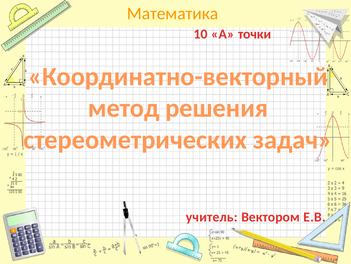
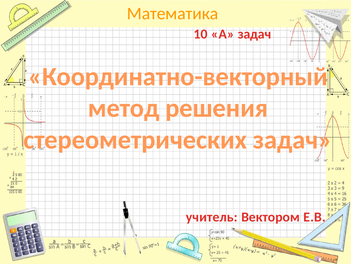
А точки: точки -> задач (255, 34)
